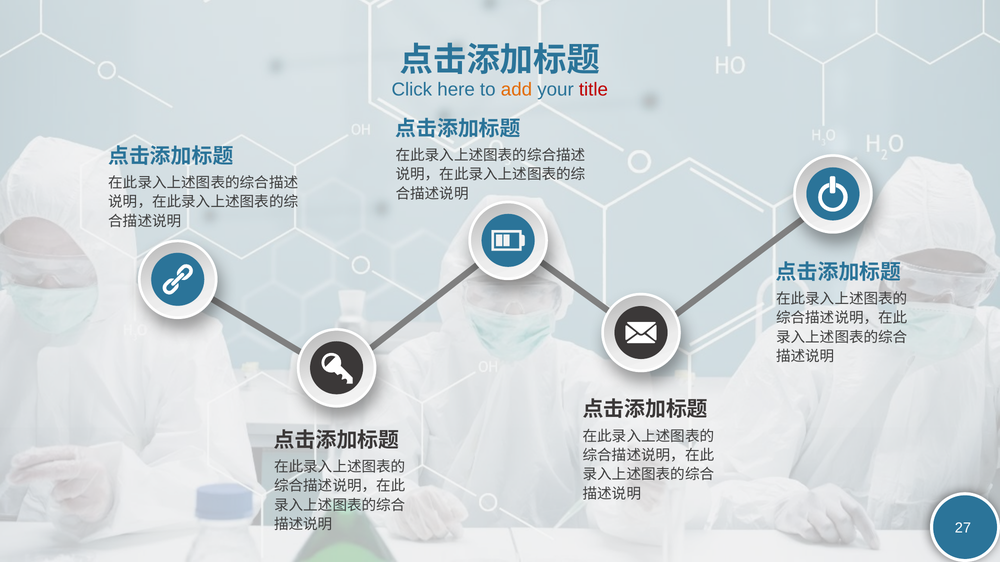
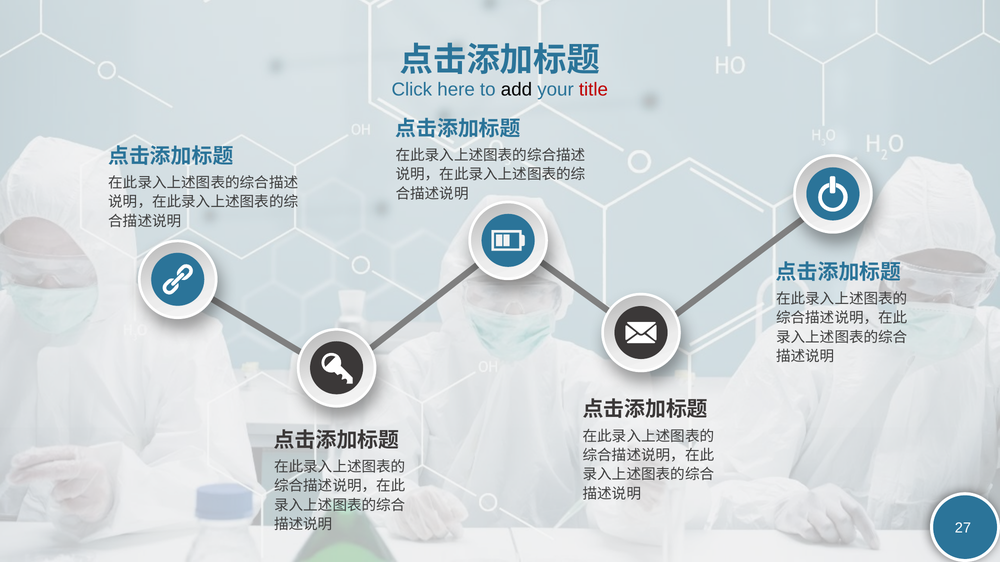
add colour: orange -> black (516, 90)
